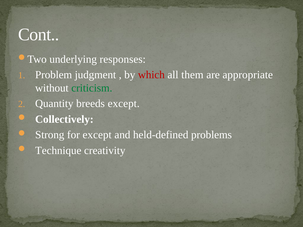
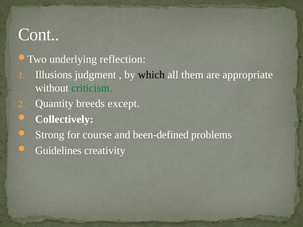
responses: responses -> reflection (123, 59)
Problem: Problem -> Illusions (54, 75)
which colour: red -> black (151, 75)
for except: except -> course (97, 135)
held-defined: held-defined -> been-defined (161, 135)
Technique: Technique -> Guidelines (58, 151)
